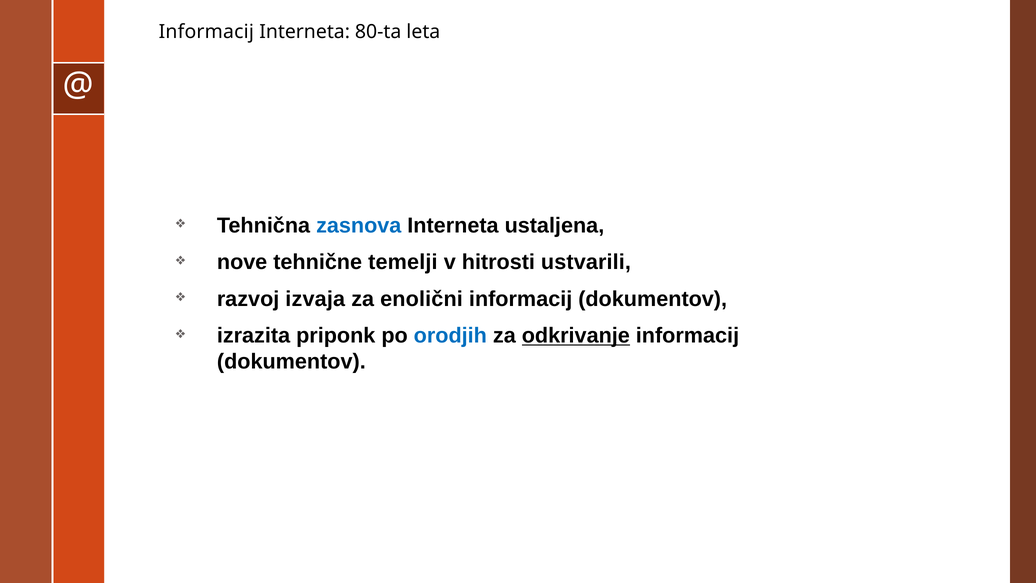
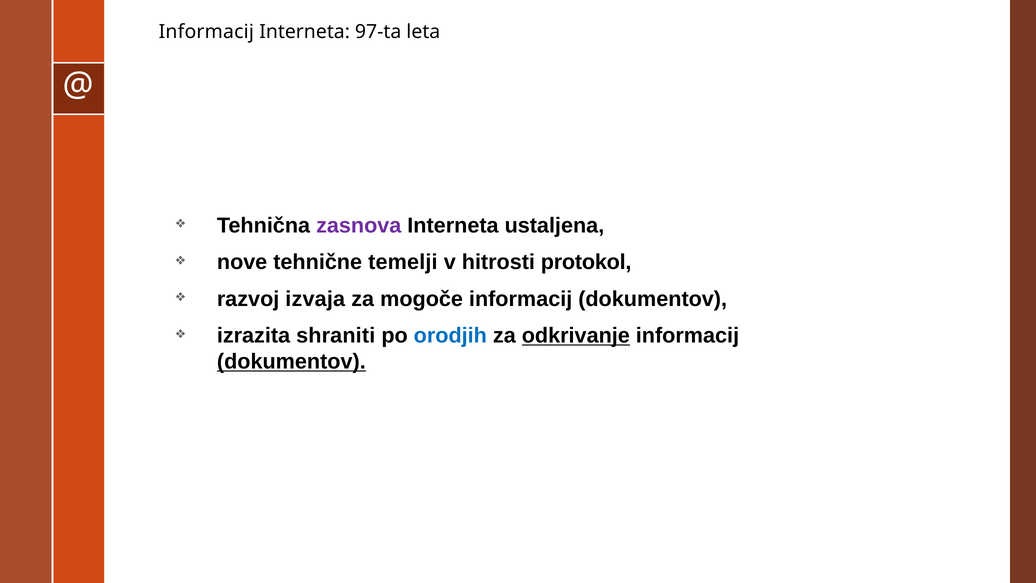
80-ta: 80-ta -> 97-ta (378, 32)
zasnova colour: blue -> purple (359, 226)
ustvarili: ustvarili -> protokol (586, 262)
enolični: enolični -> mogoče (422, 299)
priponk: priponk -> shraniti (336, 336)
dokumentov underline: none -> present (291, 362)
